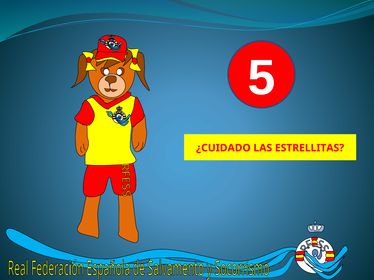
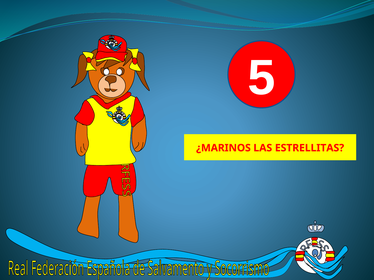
¿CUIDADO: ¿CUIDADO -> ¿MARINOS (223, 148)
